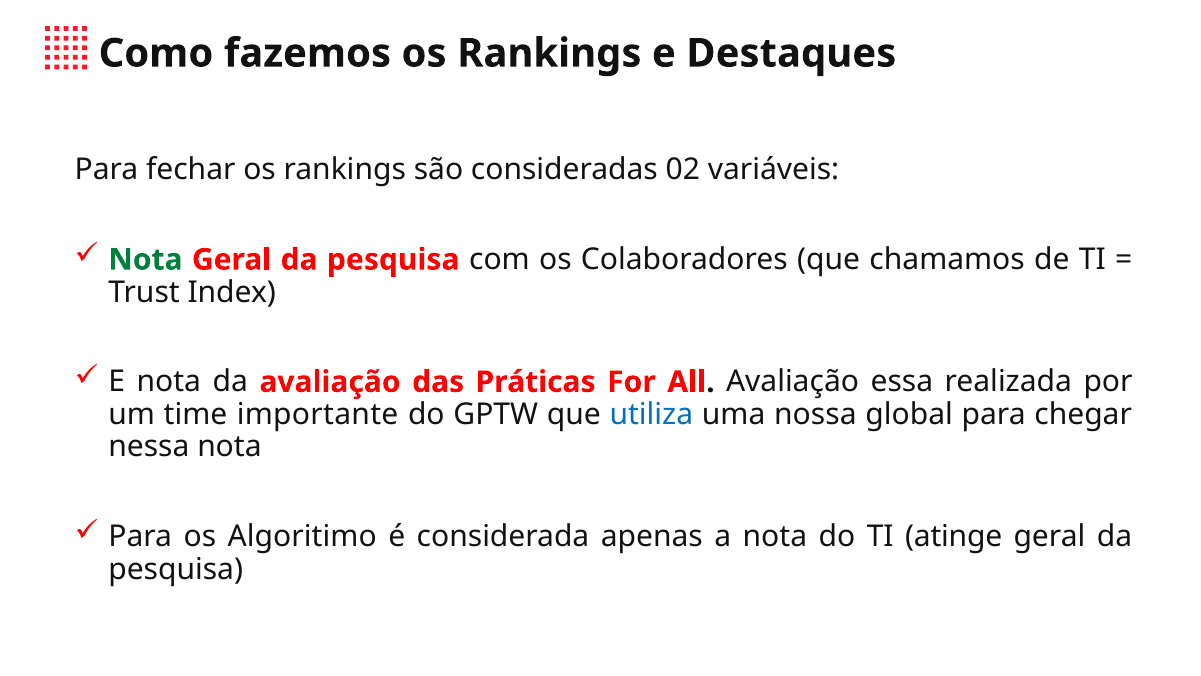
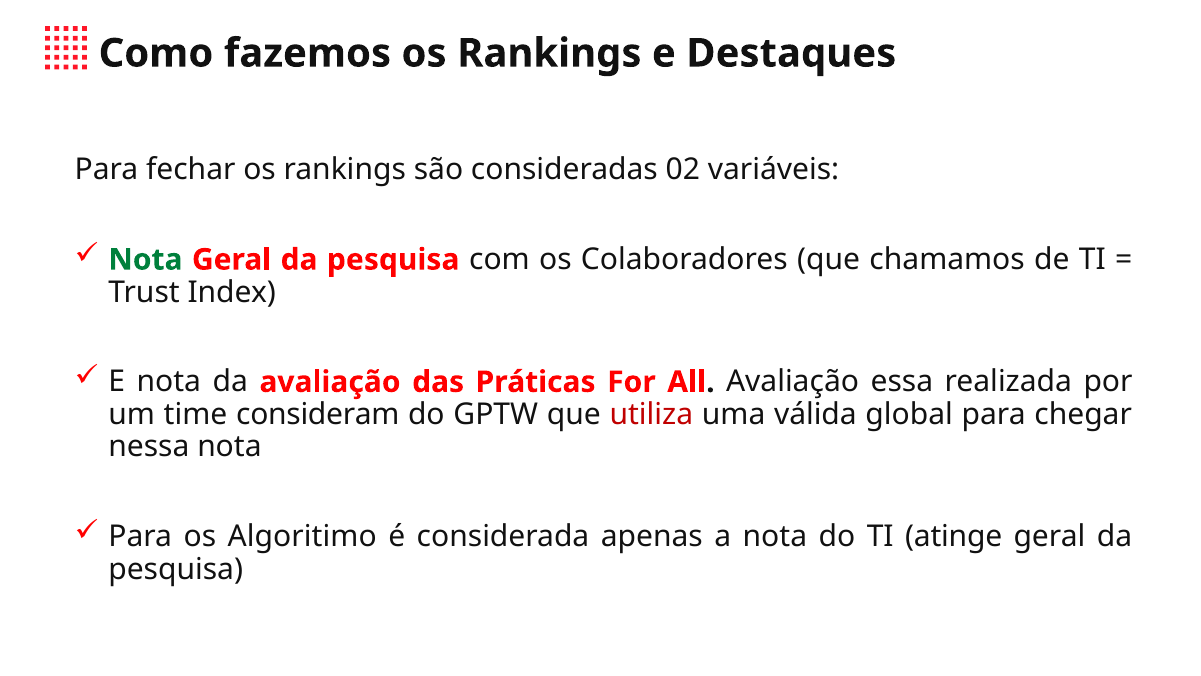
importante: importante -> consideram (318, 414)
utiliza colour: blue -> red (651, 414)
nossa: nossa -> válida (815, 414)
